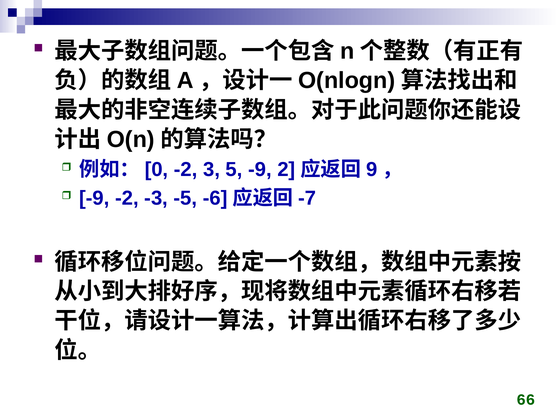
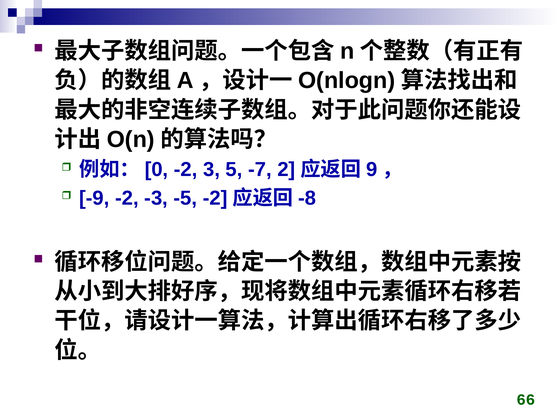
5 -9: -9 -> -7 (260, 170)
-5 -6: -6 -> -2 (215, 198)
-7: -7 -> -8 (307, 198)
